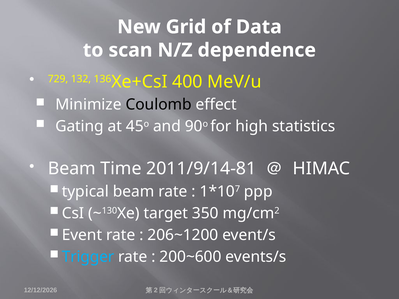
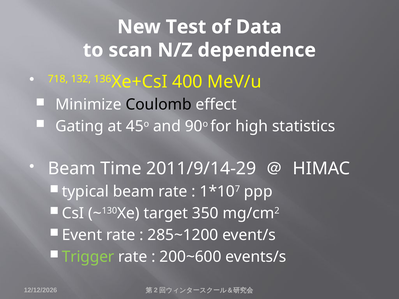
Grid: Grid -> Test (186, 27)
729: 729 -> 718 (58, 79)
2011/9/14-81: 2011/9/14-81 -> 2011/9/14-29 (201, 169)
206~1200: 206~1200 -> 285~1200 (183, 235)
Trigger colour: light blue -> light green (88, 257)
